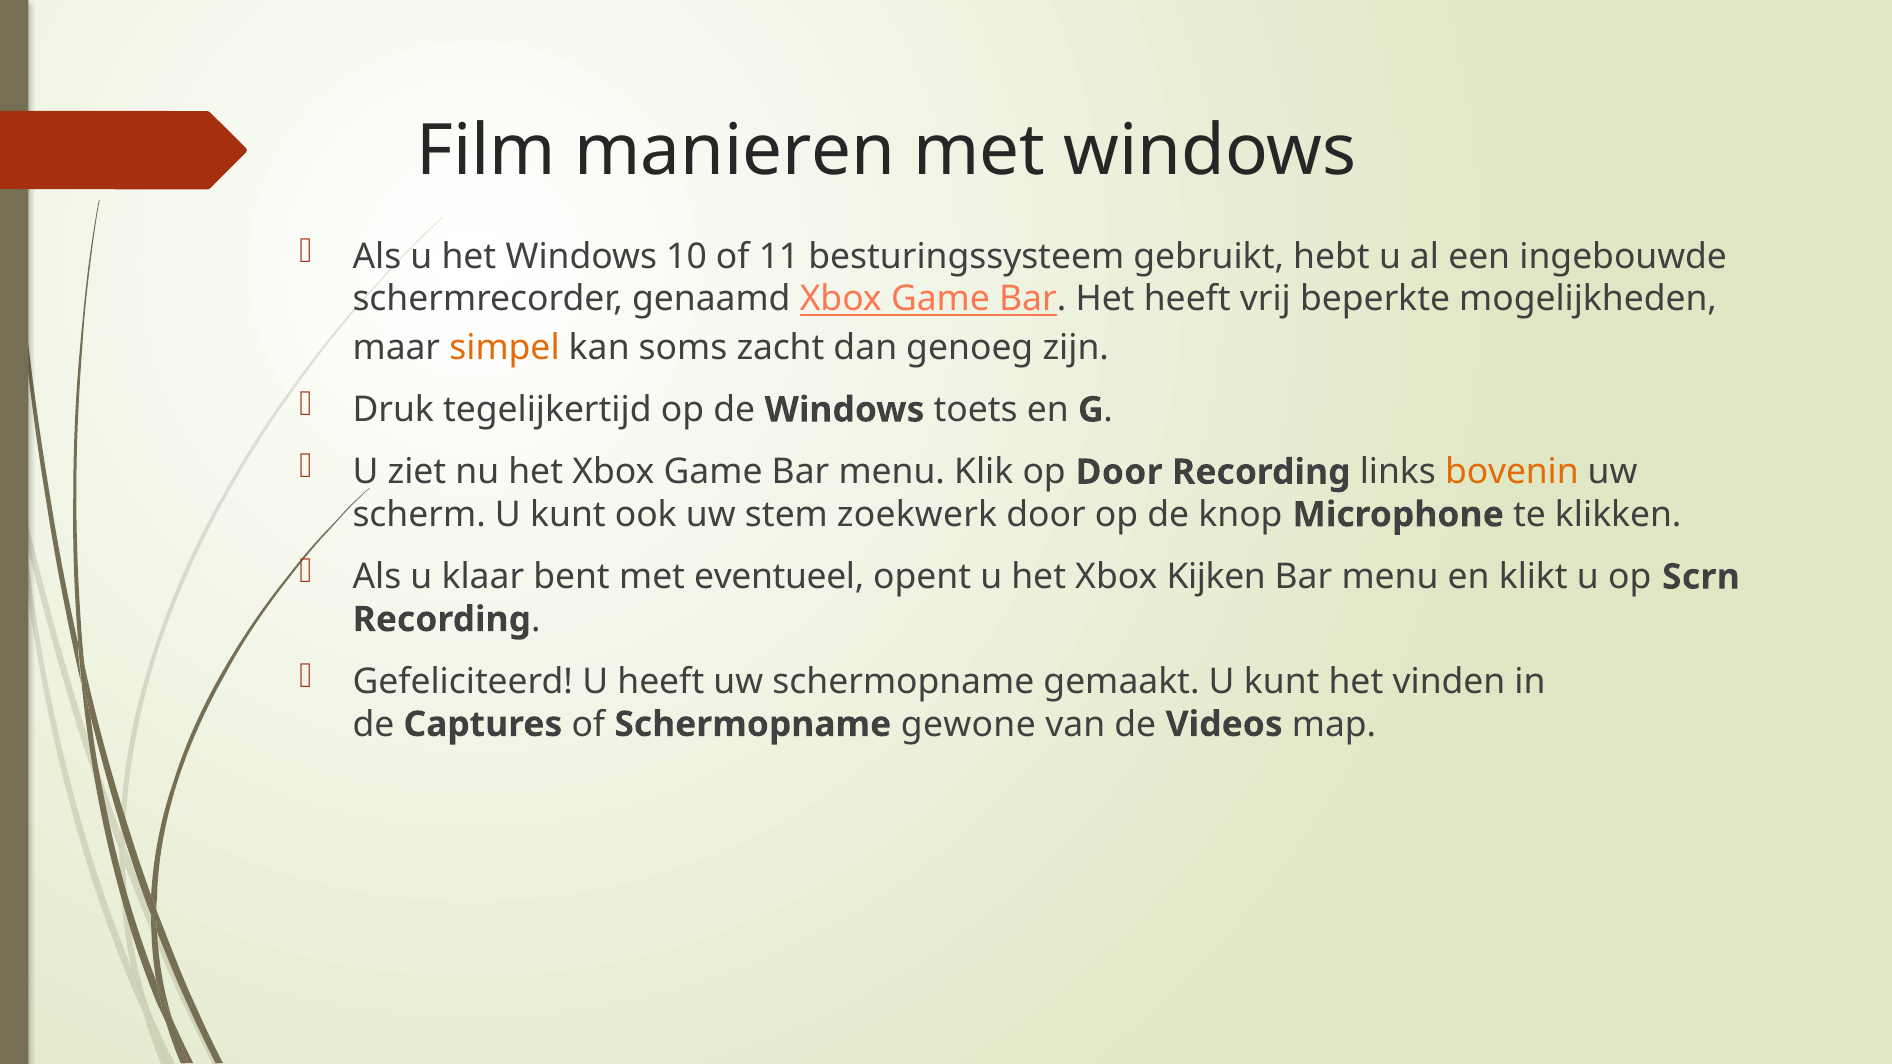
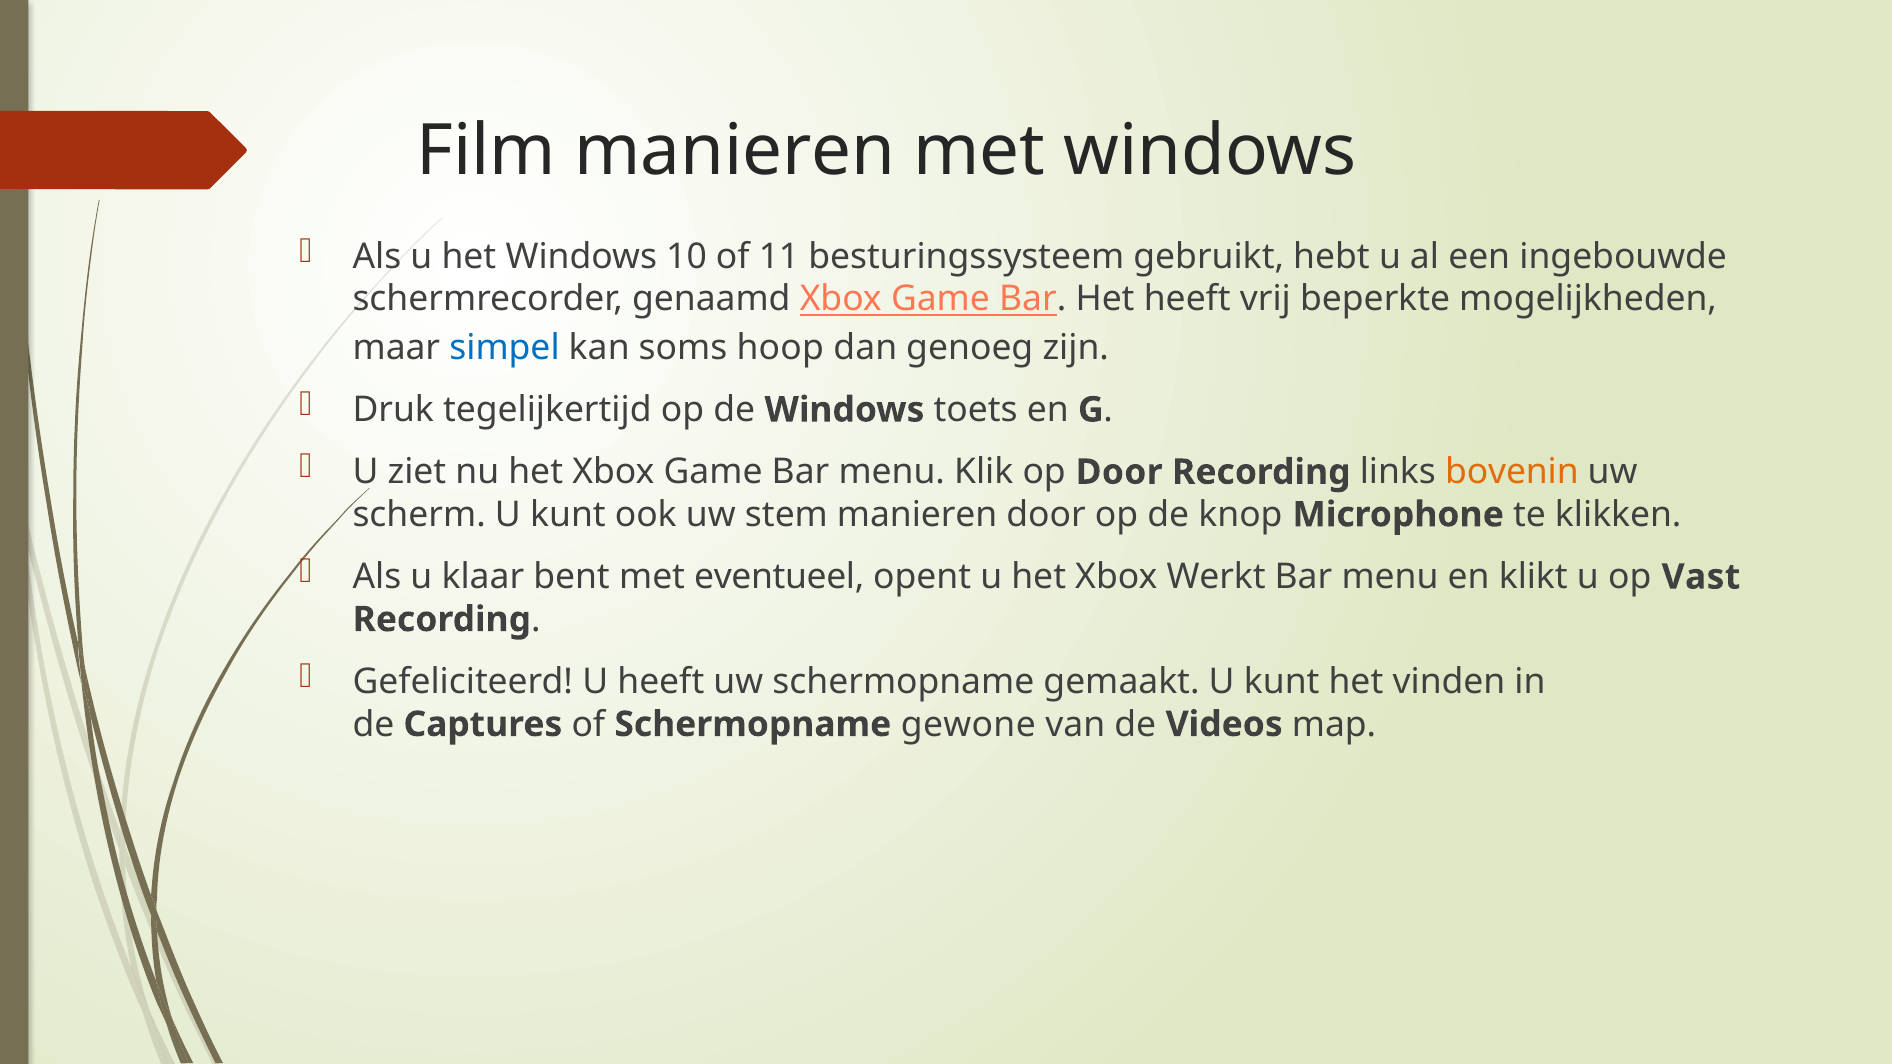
simpel colour: orange -> blue (505, 348)
zacht: zacht -> hoop (780, 348)
stem zoekwerk: zoekwerk -> manieren (917, 515)
Kijken: Kijken -> Werkt (1216, 577)
Scrn: Scrn -> Vast (1701, 577)
